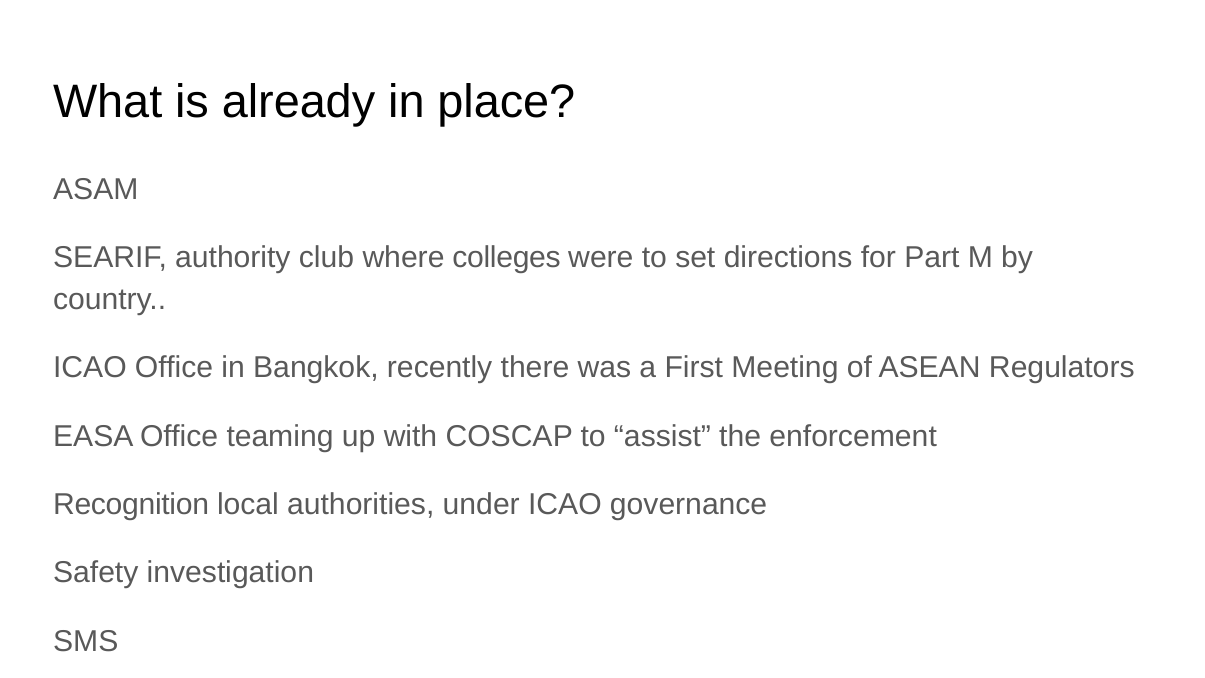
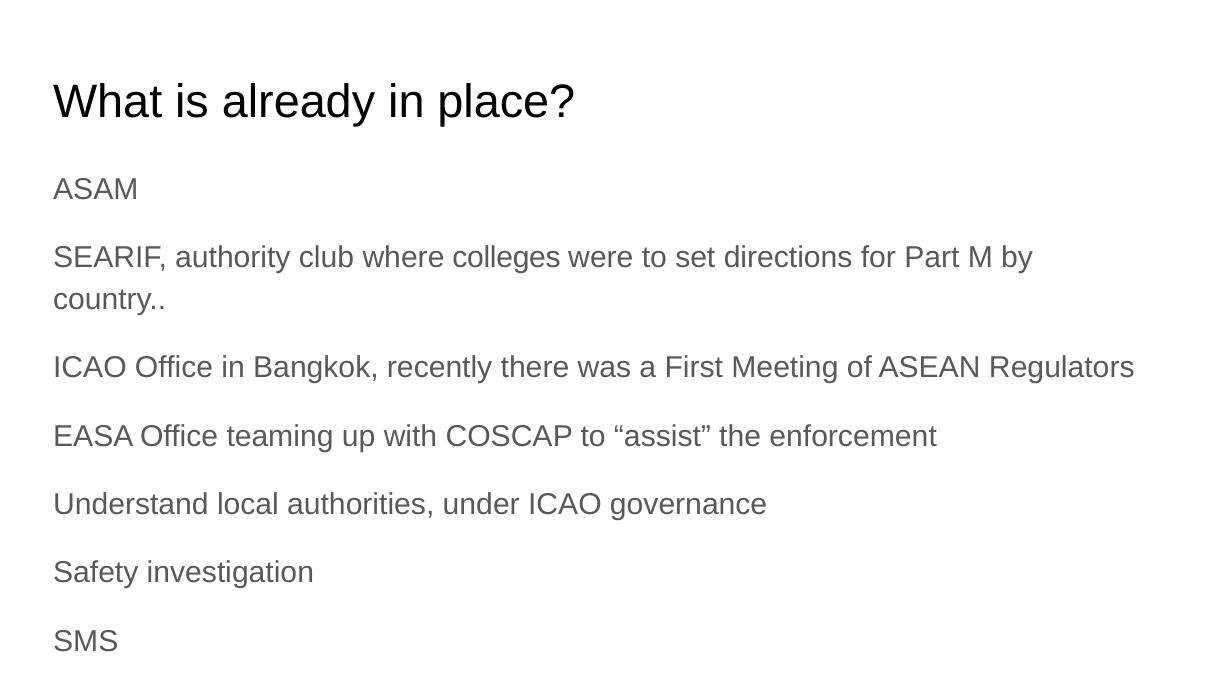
Recognition: Recognition -> Understand (131, 504)
